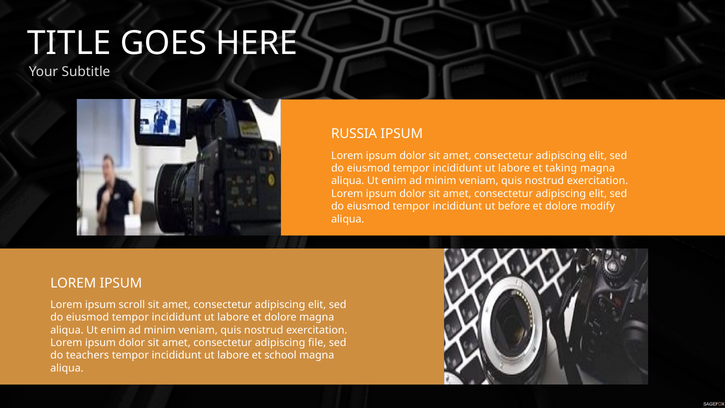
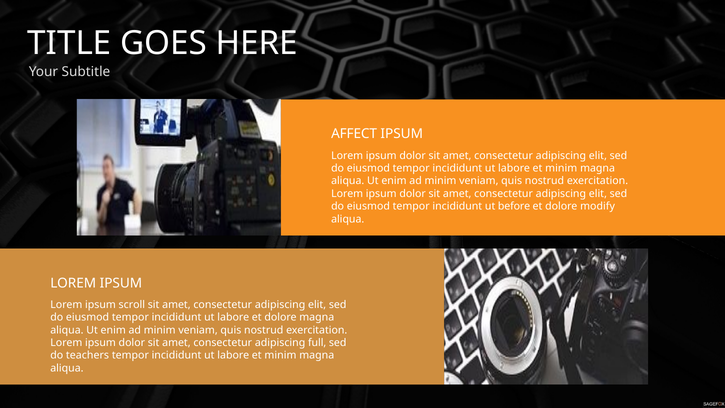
RUSSIA: RUSSIA -> AFFECT (354, 134)
taking: taking -> minim (561, 168)
file: file -> full (317, 343)
school: school -> minim (280, 355)
